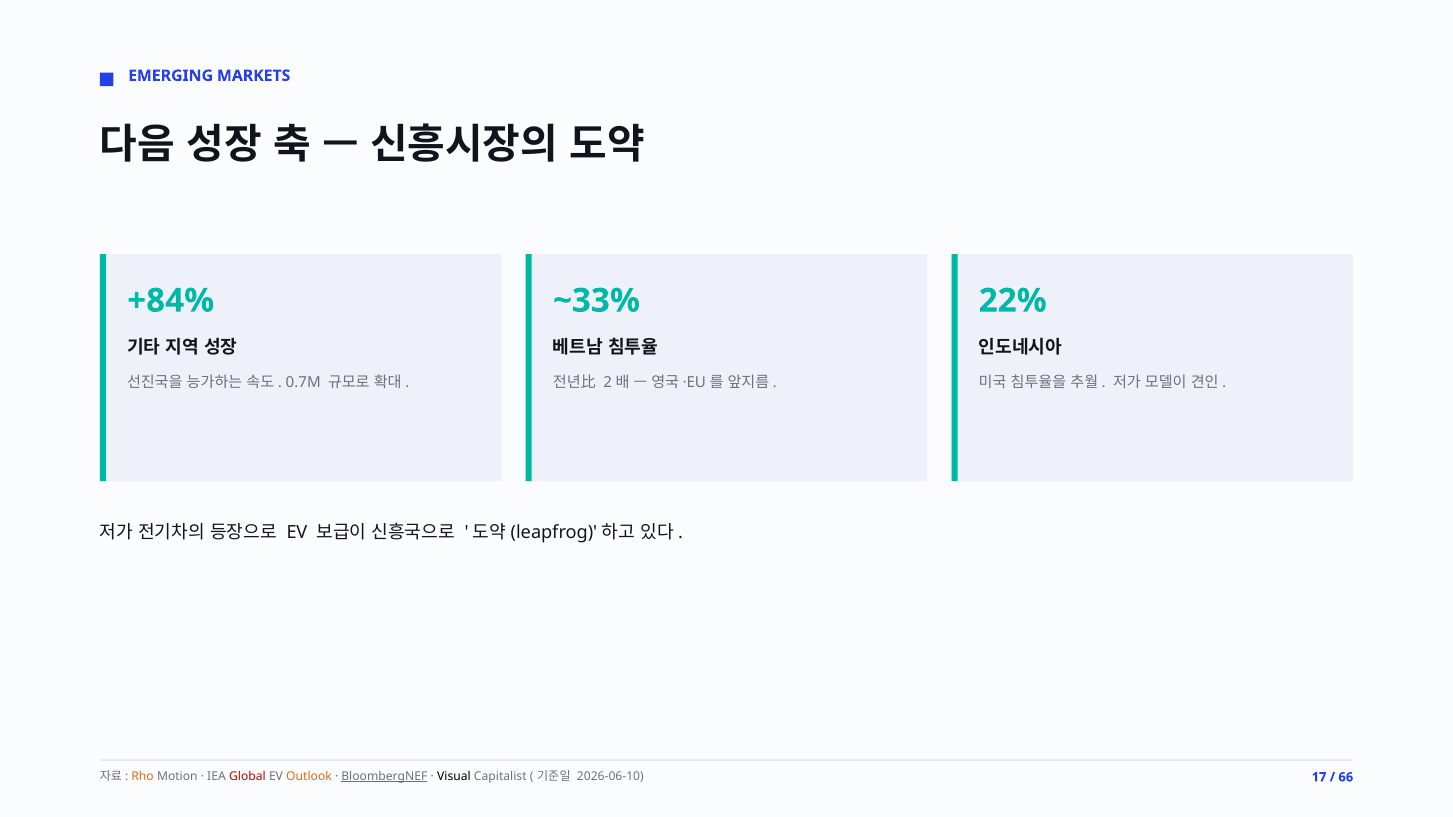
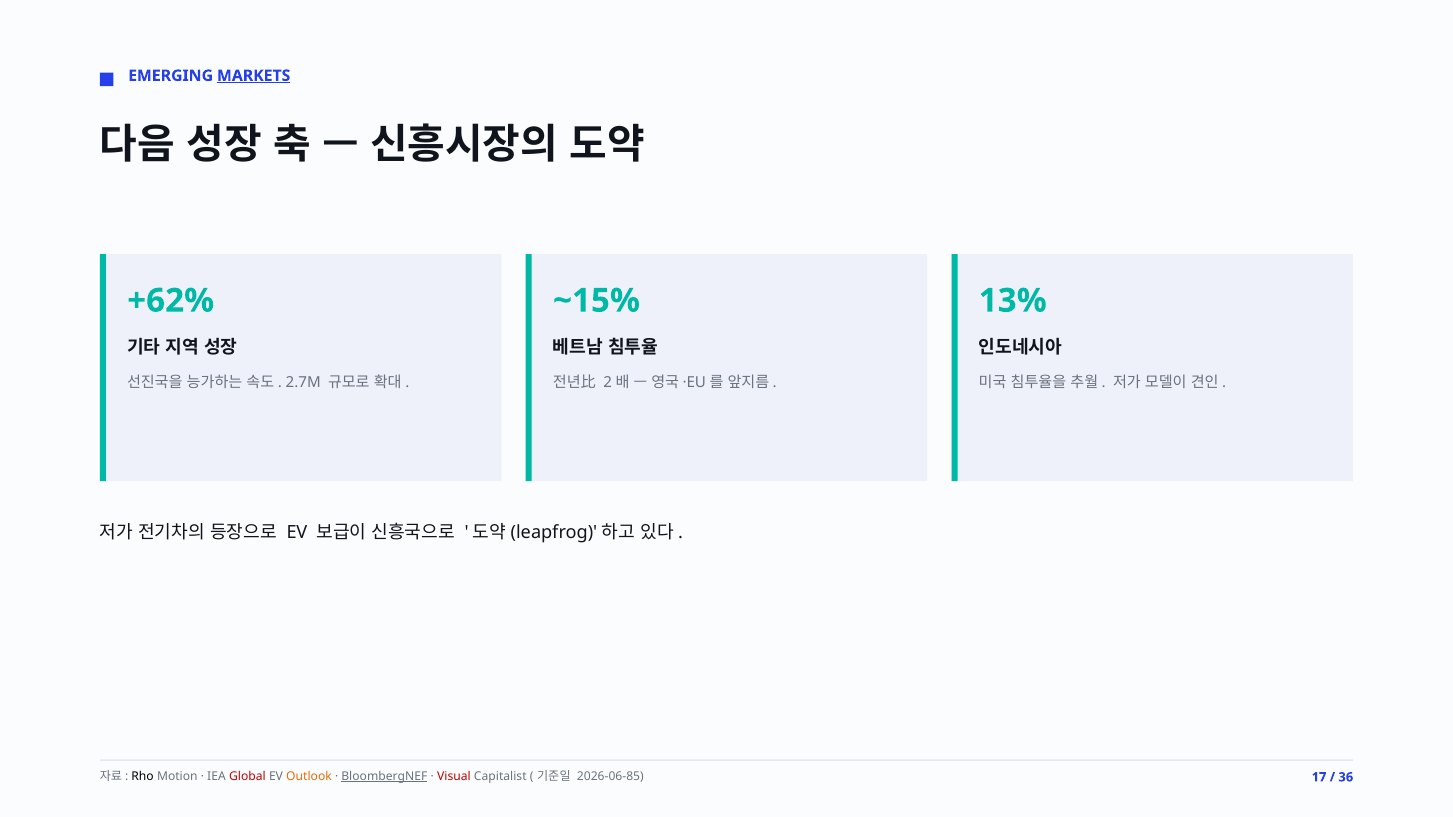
MARKETS underline: none -> present (254, 76)
+84%: +84% -> +62% (171, 301)
~33%: ~33% -> ~15% (596, 301)
22%: 22% -> 13% (1013, 301)
0.7M: 0.7M -> 2.7M (303, 382)
Rho colour: orange -> black (143, 777)
Visual colour: black -> red (454, 777)
2026-06-10: 2026-06-10 -> 2026-06-85 (610, 777)
66: 66 -> 36 (1346, 777)
